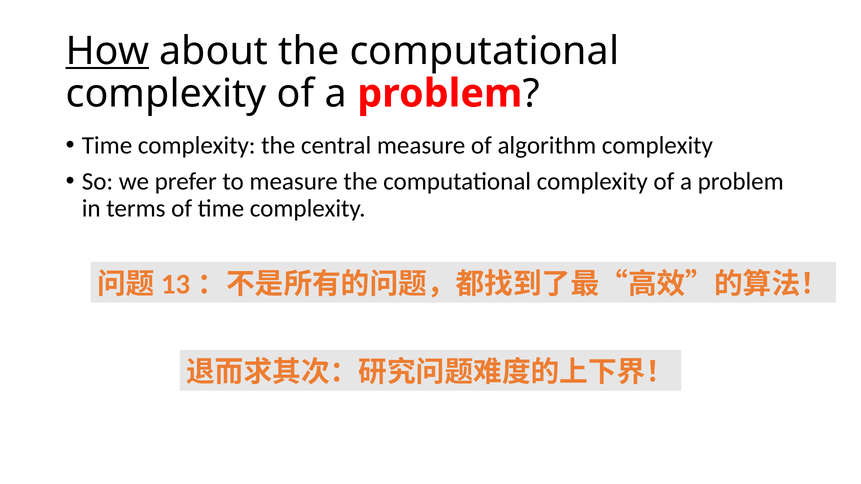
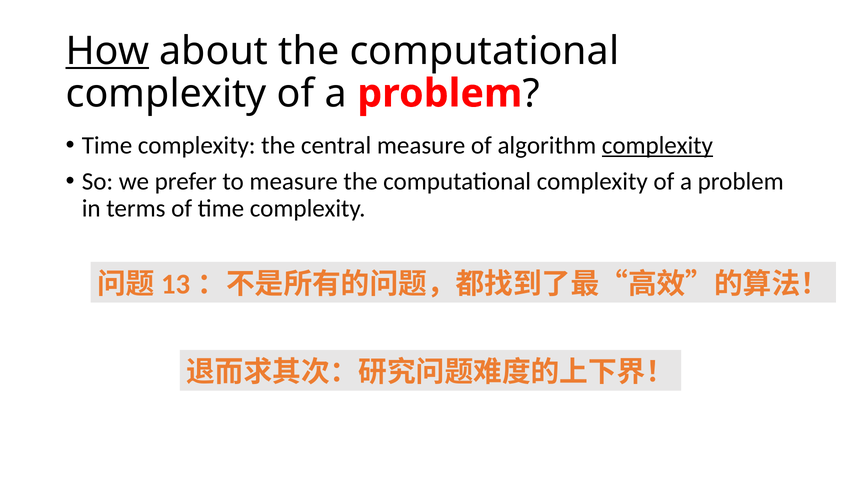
complexity underline: none -> present (657, 146)
